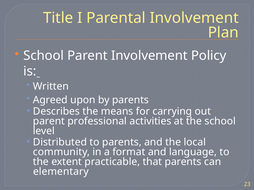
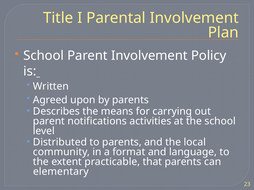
professional: professional -> notifications (97, 121)
